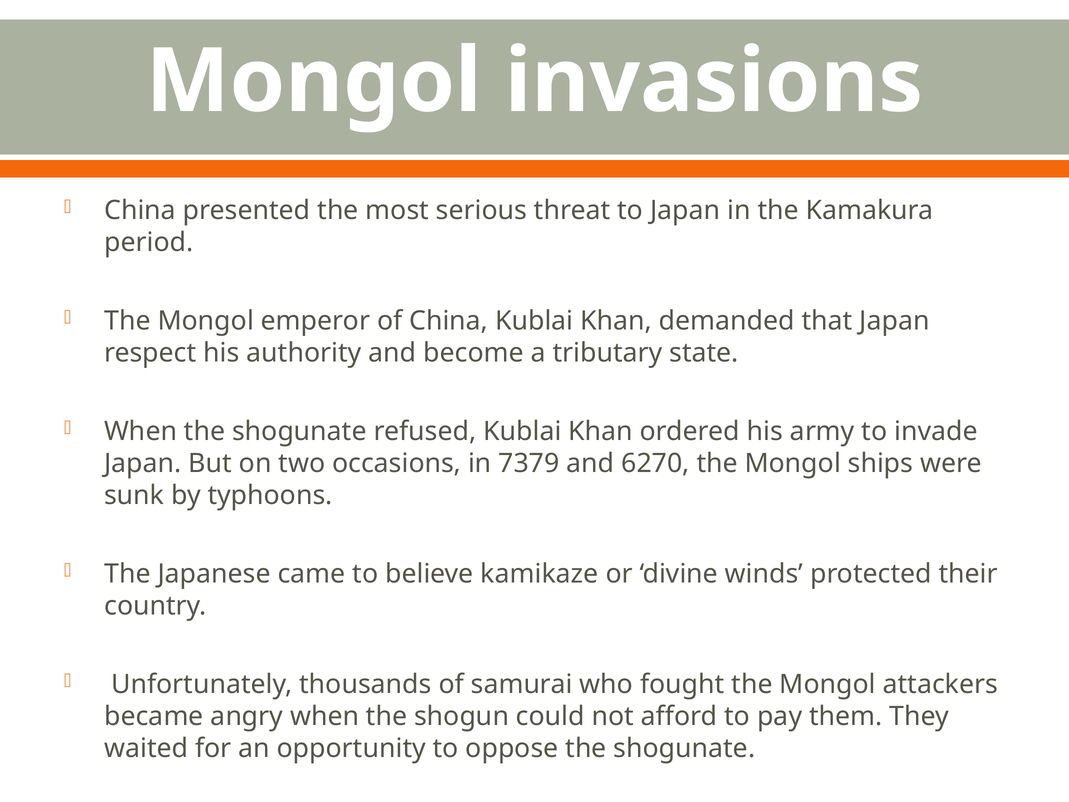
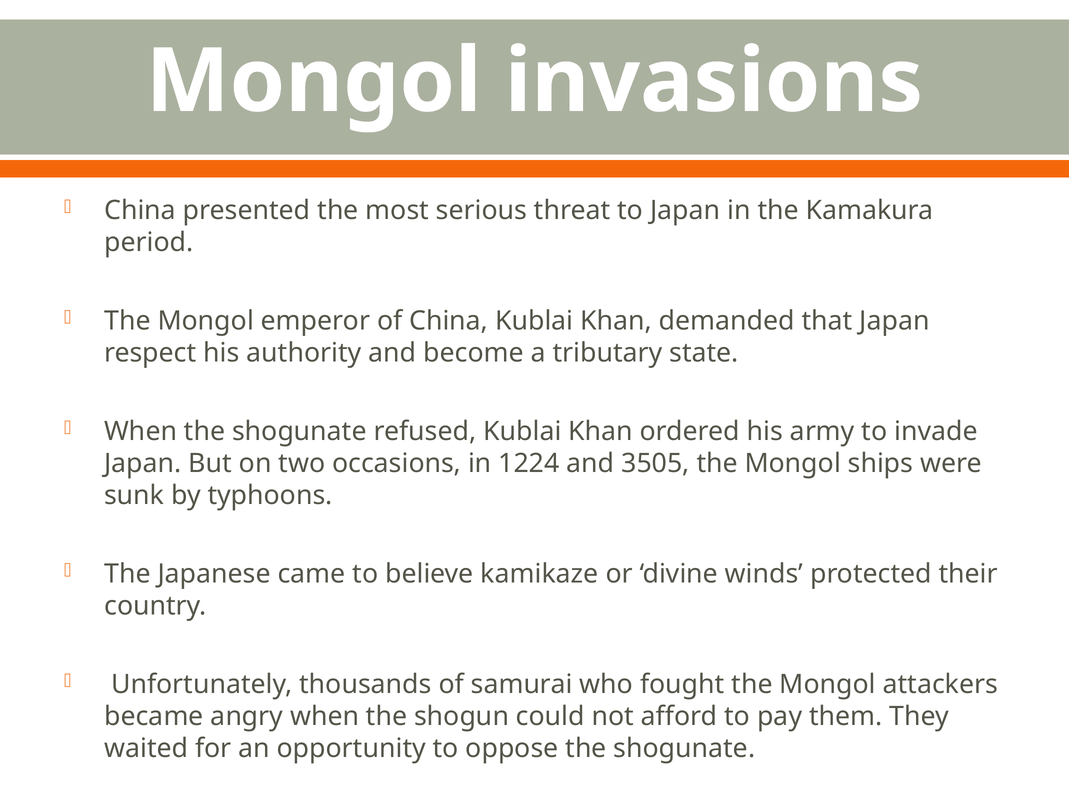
7379: 7379 -> 1224 (529, 463)
6270: 6270 -> 3505 (655, 463)
